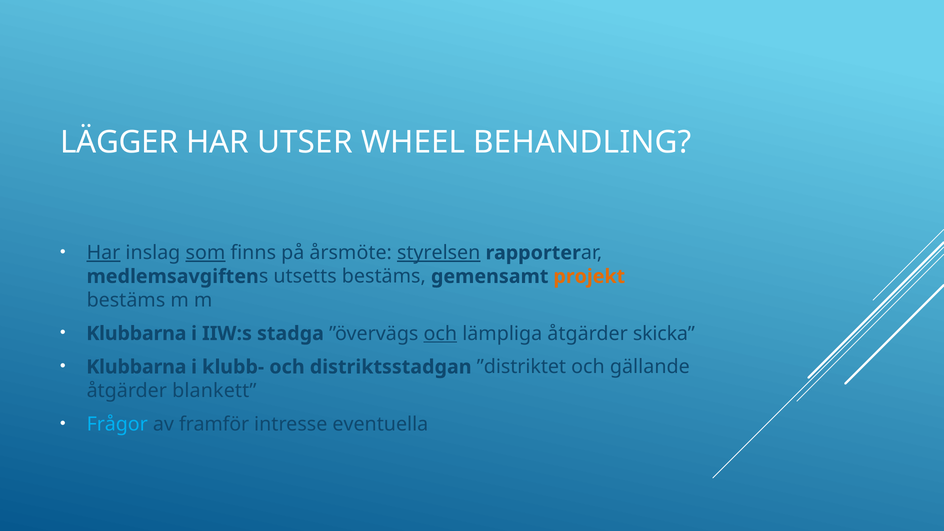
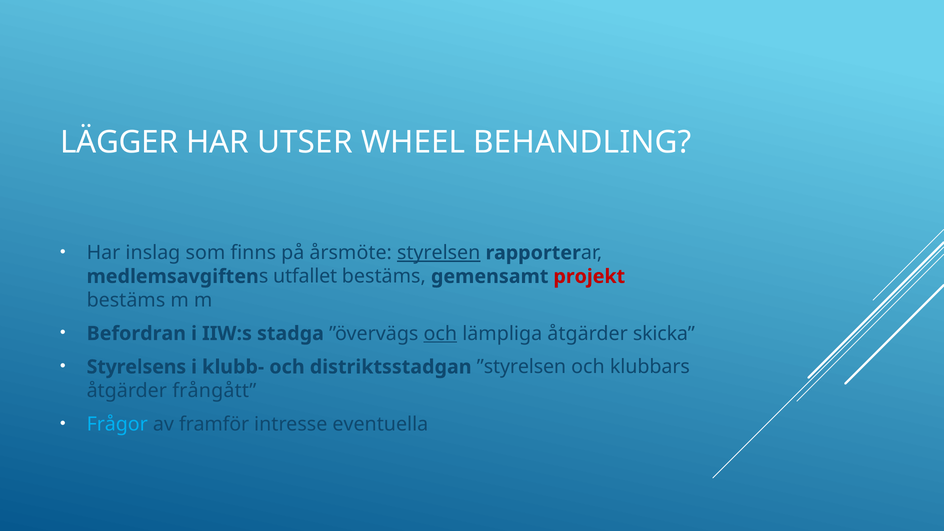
Har underline: present -> none (104, 253)
som underline: present -> none (205, 253)
utsetts: utsetts -> utfallet (305, 276)
projekt colour: orange -> red (589, 276)
Klubbarna: Klubbarna -> Befordran (136, 334)
Klubbarna: Klubbarna -> Styrelsens (136, 367)
”distriktet: ”distriktet -> ”styrelsen (522, 367)
gällande: gällande -> klubbars (650, 367)
blankett: blankett -> frångått (214, 391)
